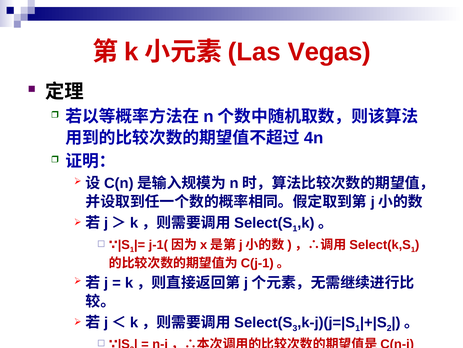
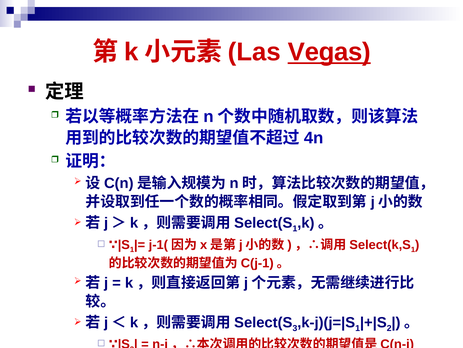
Vegas underline: none -> present (329, 52)
